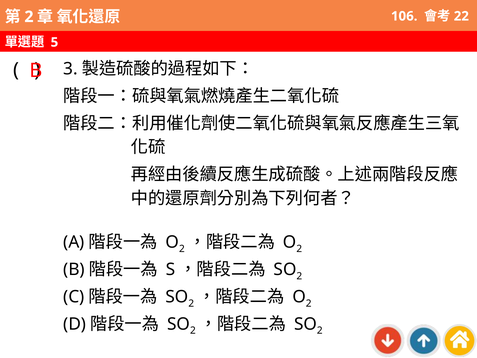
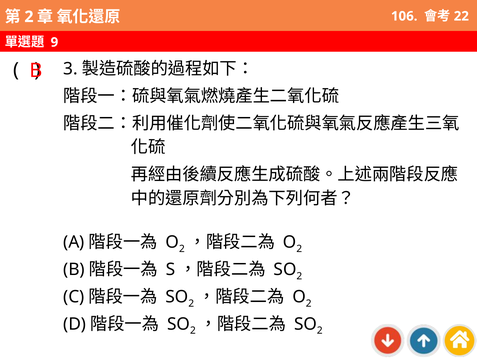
5: 5 -> 9 (54, 42)
